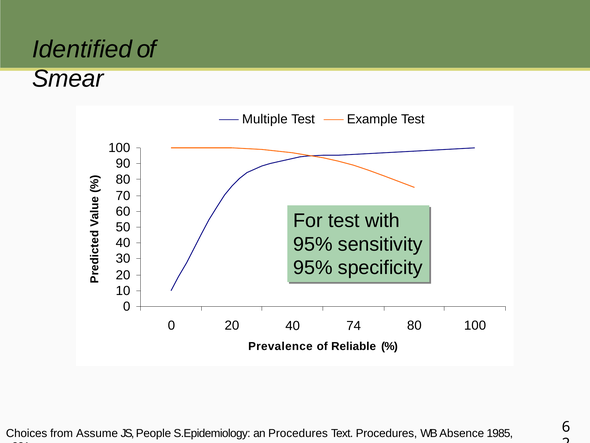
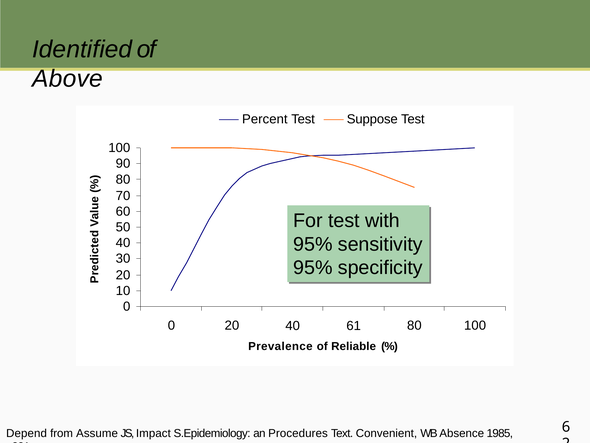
Smear: Smear -> Above (68, 79)
Multiple: Multiple -> Percent (265, 119)
Example: Example -> Suppose (372, 119)
74: 74 -> 61 (354, 325)
Choices: Choices -> Depend (27, 433)
People: People -> Impact (153, 433)
Text Procedures: Procedures -> Convenient (386, 433)
